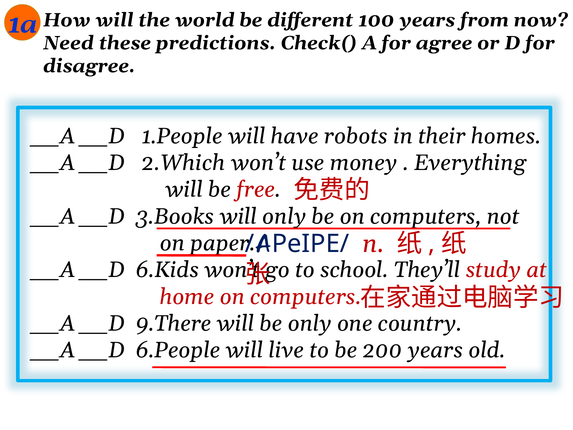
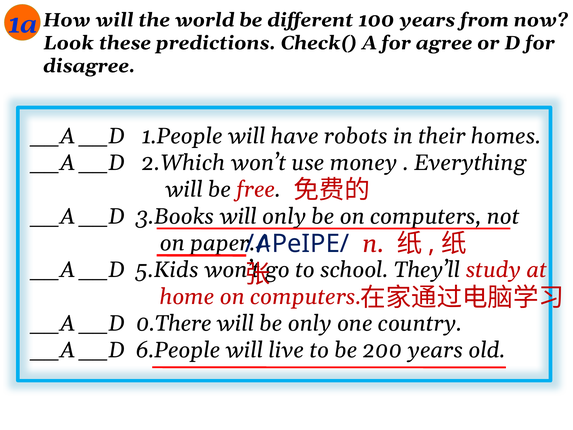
Need: Need -> Look (68, 43)
6.Kids: 6.Kids -> 5.Kids (167, 270)
9.There: 9.There -> 0.There (174, 323)
